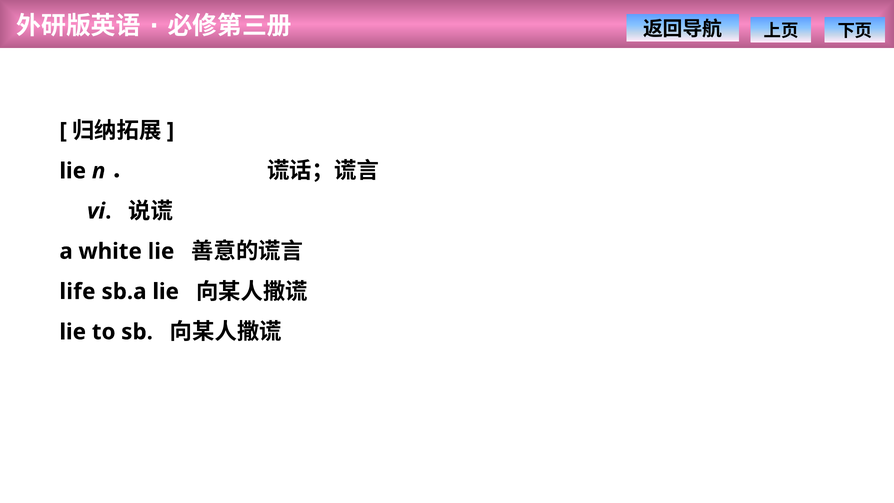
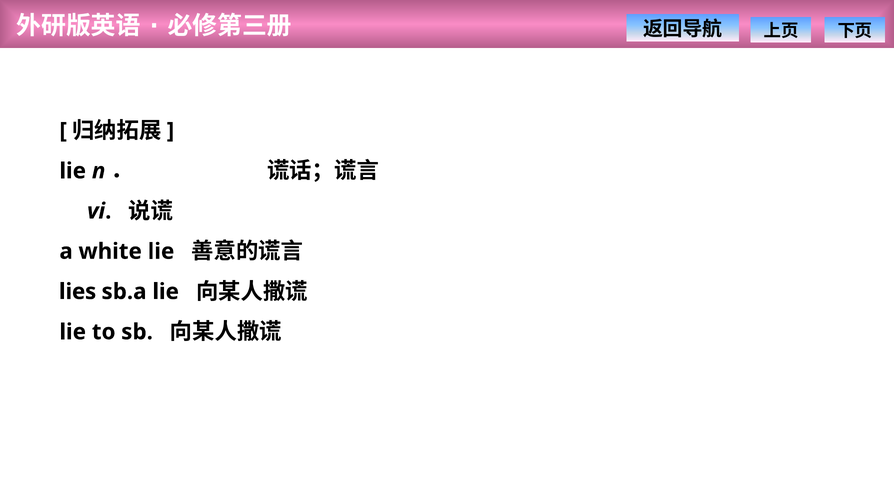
life: life -> lies (78, 292)
